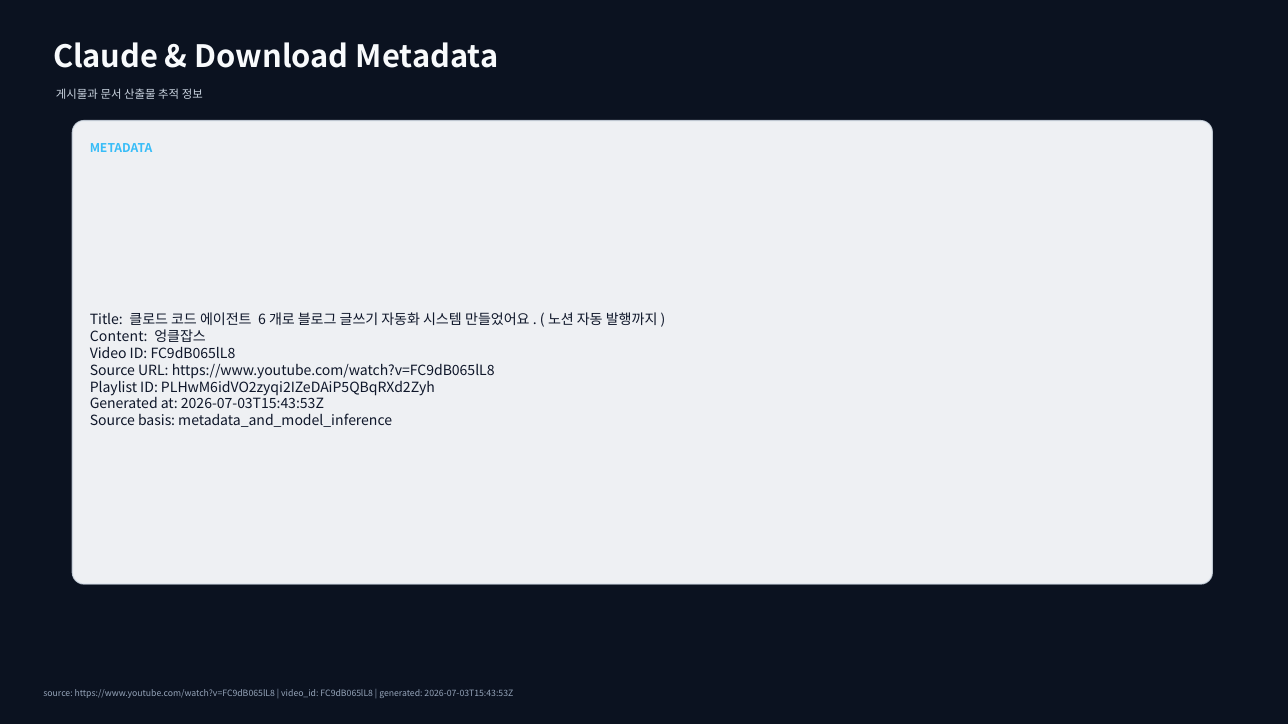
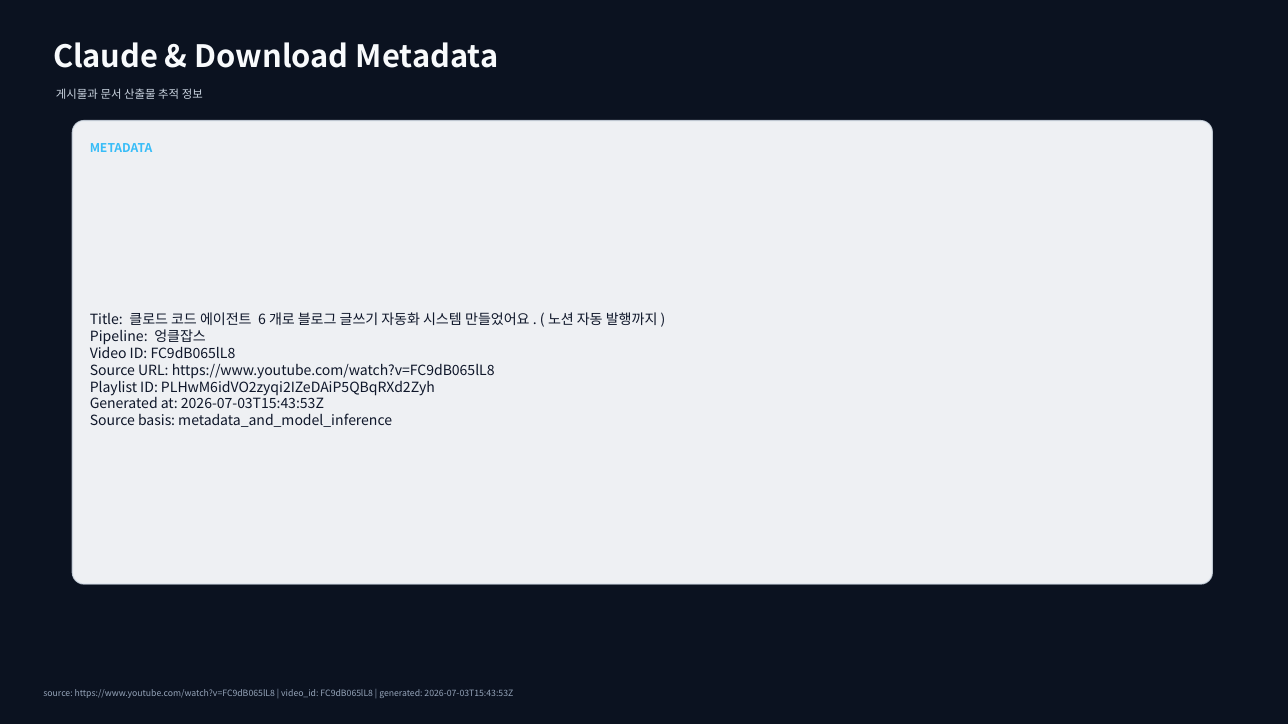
Content: Content -> Pipeline (119, 337)
